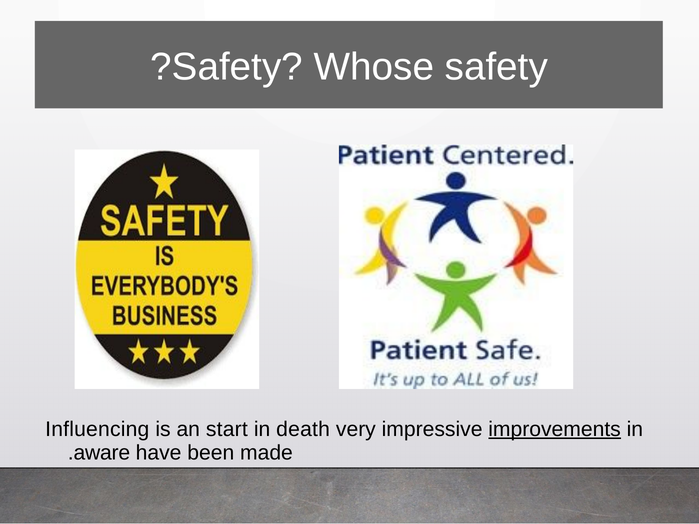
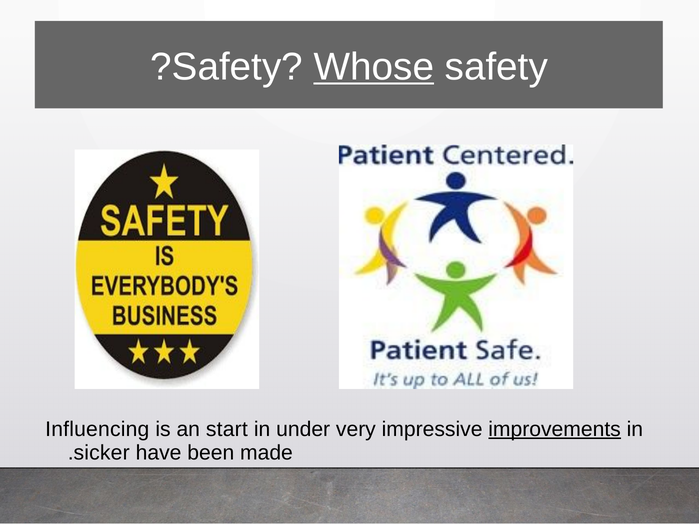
Whose underline: none -> present (374, 67)
death: death -> under (303, 429)
aware: aware -> sicker (102, 453)
